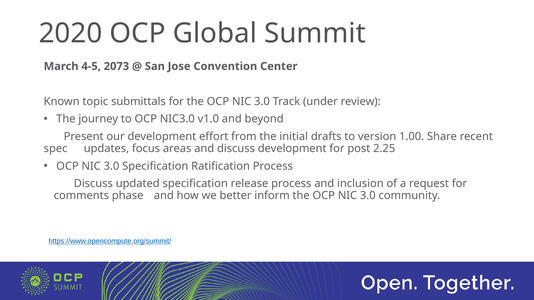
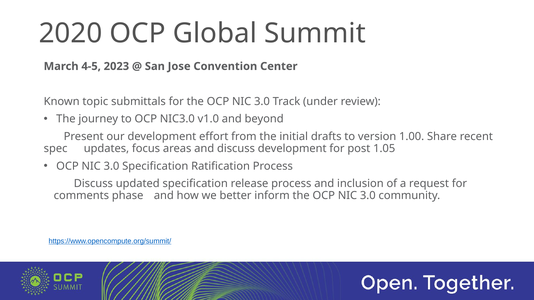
2073: 2073 -> 2023 (116, 66)
2.25: 2.25 -> 1.05 (384, 149)
